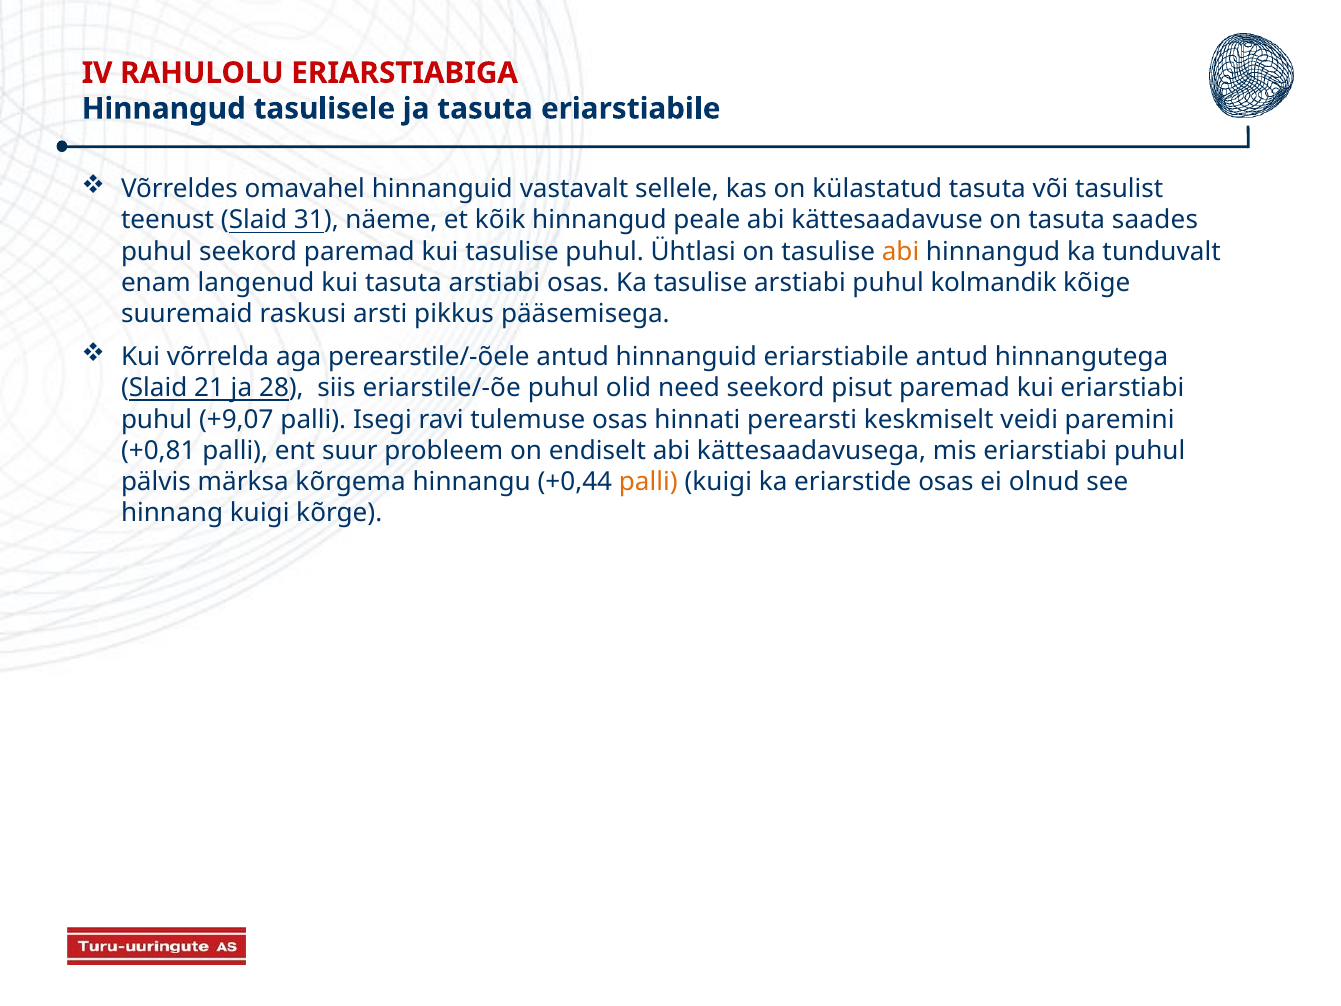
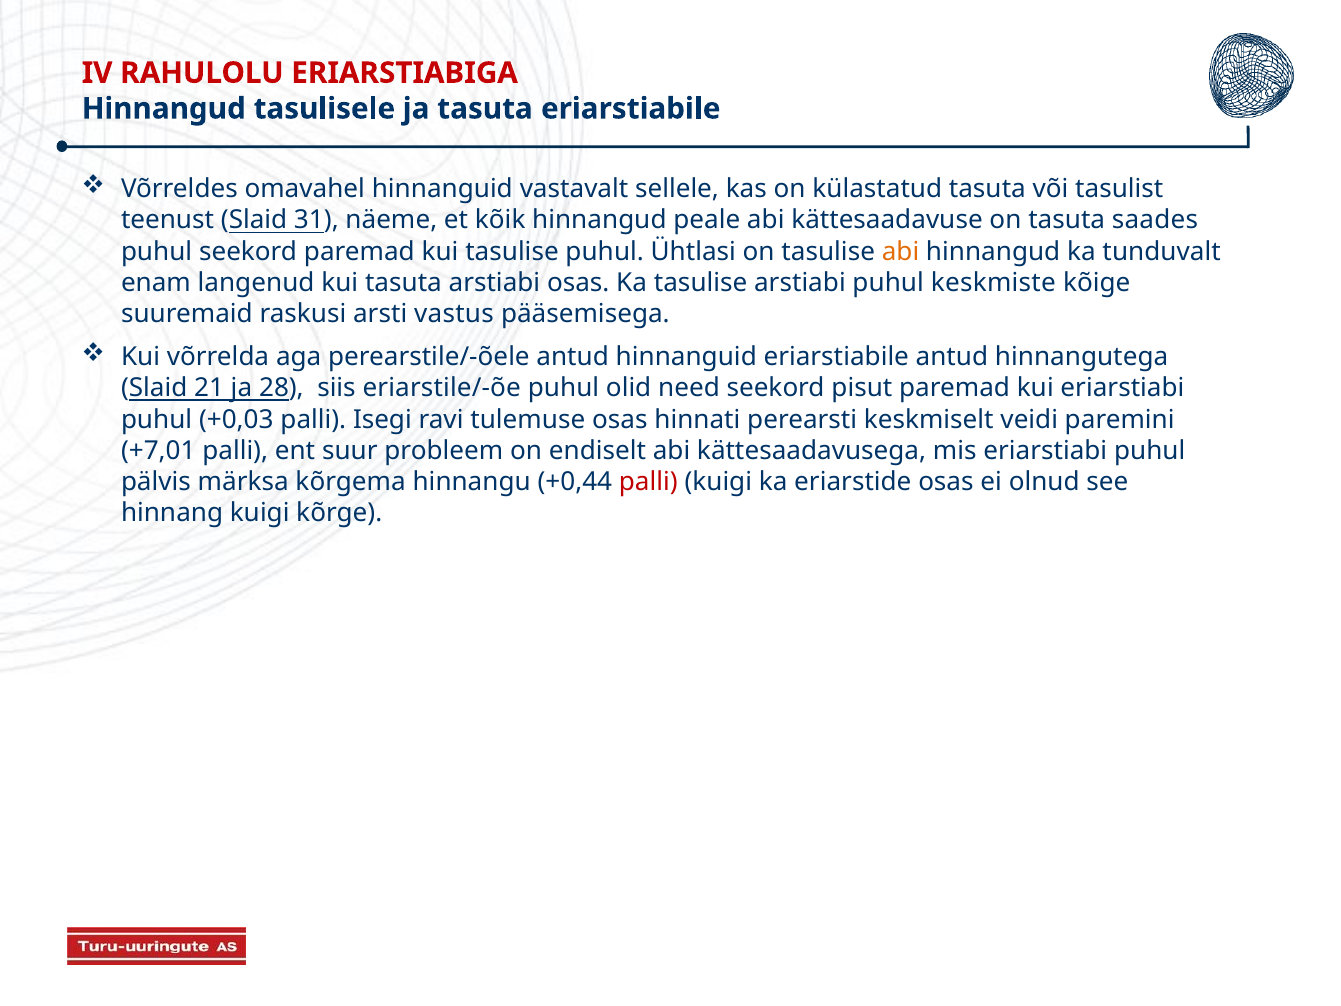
kolmandik: kolmandik -> keskmiste (993, 283)
pikkus: pikkus -> vastus (454, 314)
+9,07: +9,07 -> +0,03 (236, 419)
+0,81: +0,81 -> +7,01 (158, 451)
palli colour: orange -> red (648, 482)
